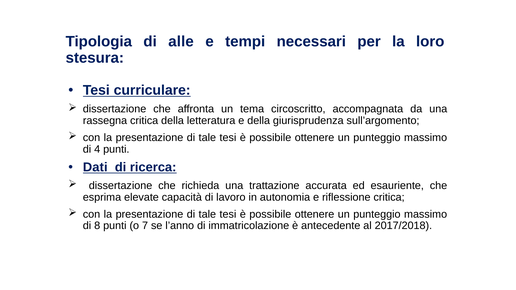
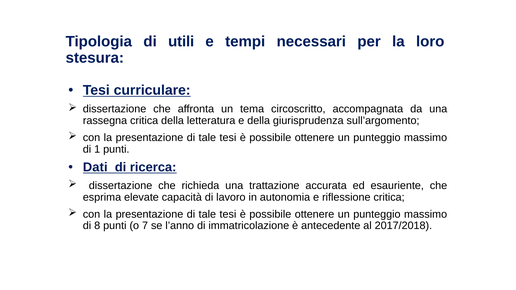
alle: alle -> utili (181, 42)
4: 4 -> 1 (97, 149)
